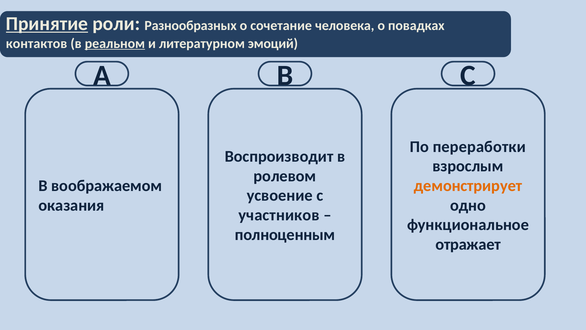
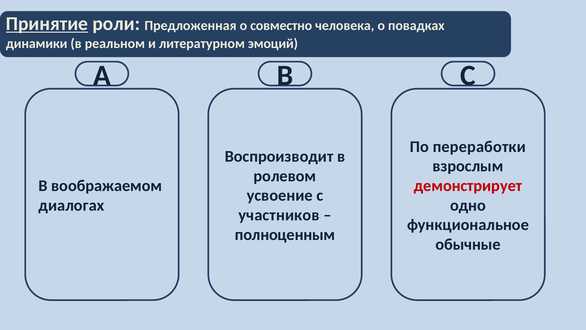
Разнообразных: Разнообразных -> Предложенная (191, 26)
сочетание: сочетание -> совместно (281, 26)
контактов: контактов -> динамики (37, 43)
реальном underline: present -> none (115, 43)
демонстрирует colour: orange -> red (468, 186)
оказания: оказания -> диалогах (71, 205)
отражает: отражает -> обычные (468, 244)
